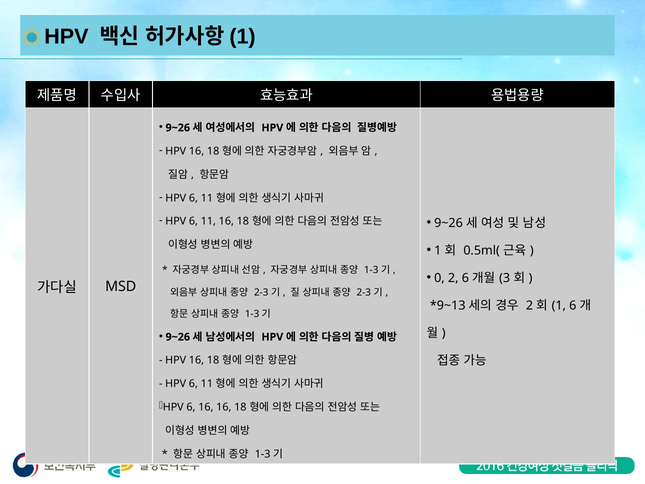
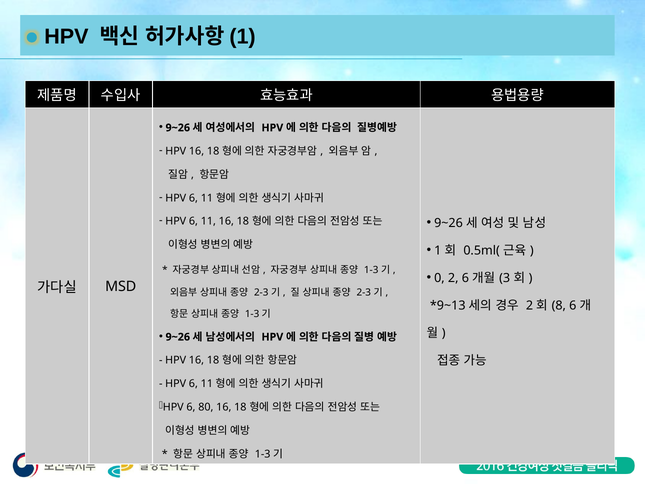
1: 1 -> 8 (559, 305)
6 16: 16 -> 80 (206, 407)
